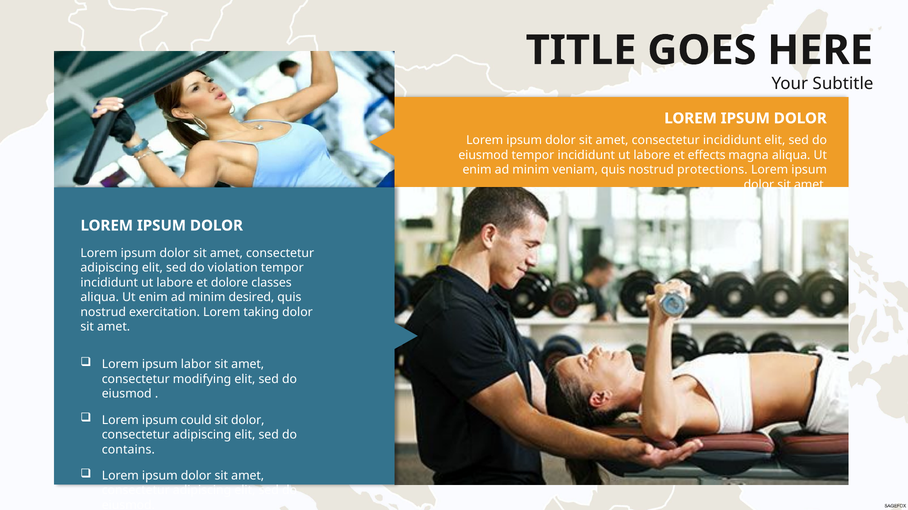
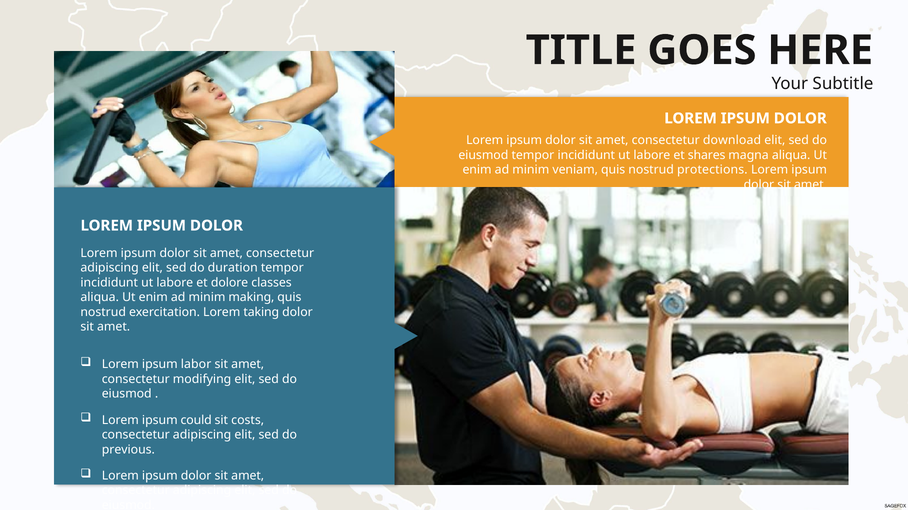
consectetur incididunt: incididunt -> download (732, 140)
effects: effects -> shares (707, 155)
violation: violation -> duration (233, 268)
desired: desired -> making (251, 298)
sit dolor: dolor -> costs (248, 421)
contains: contains -> previous (128, 450)
